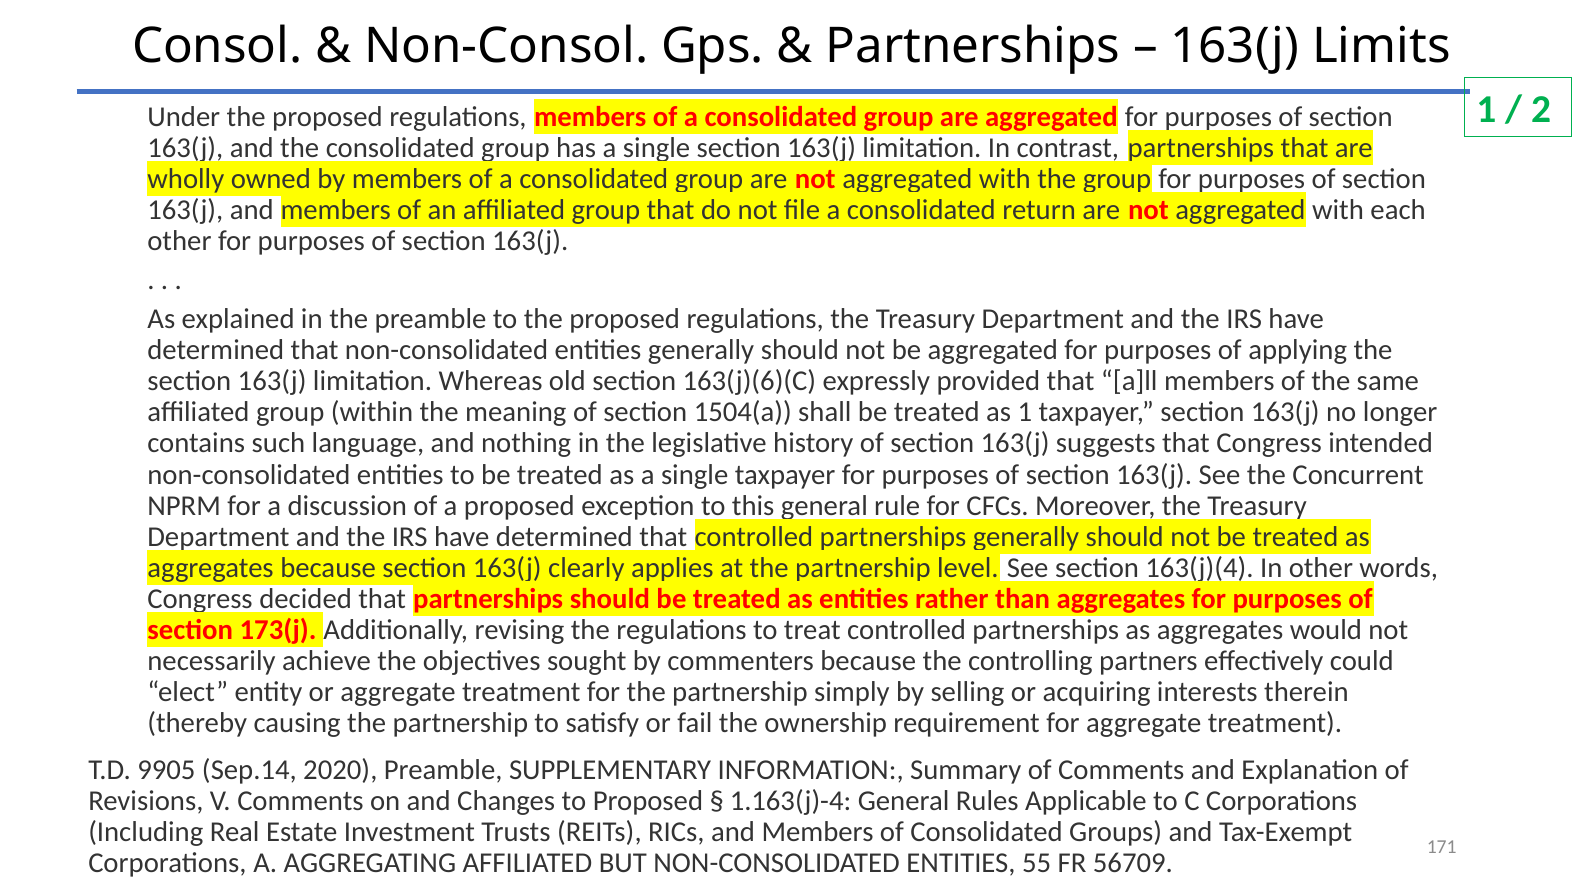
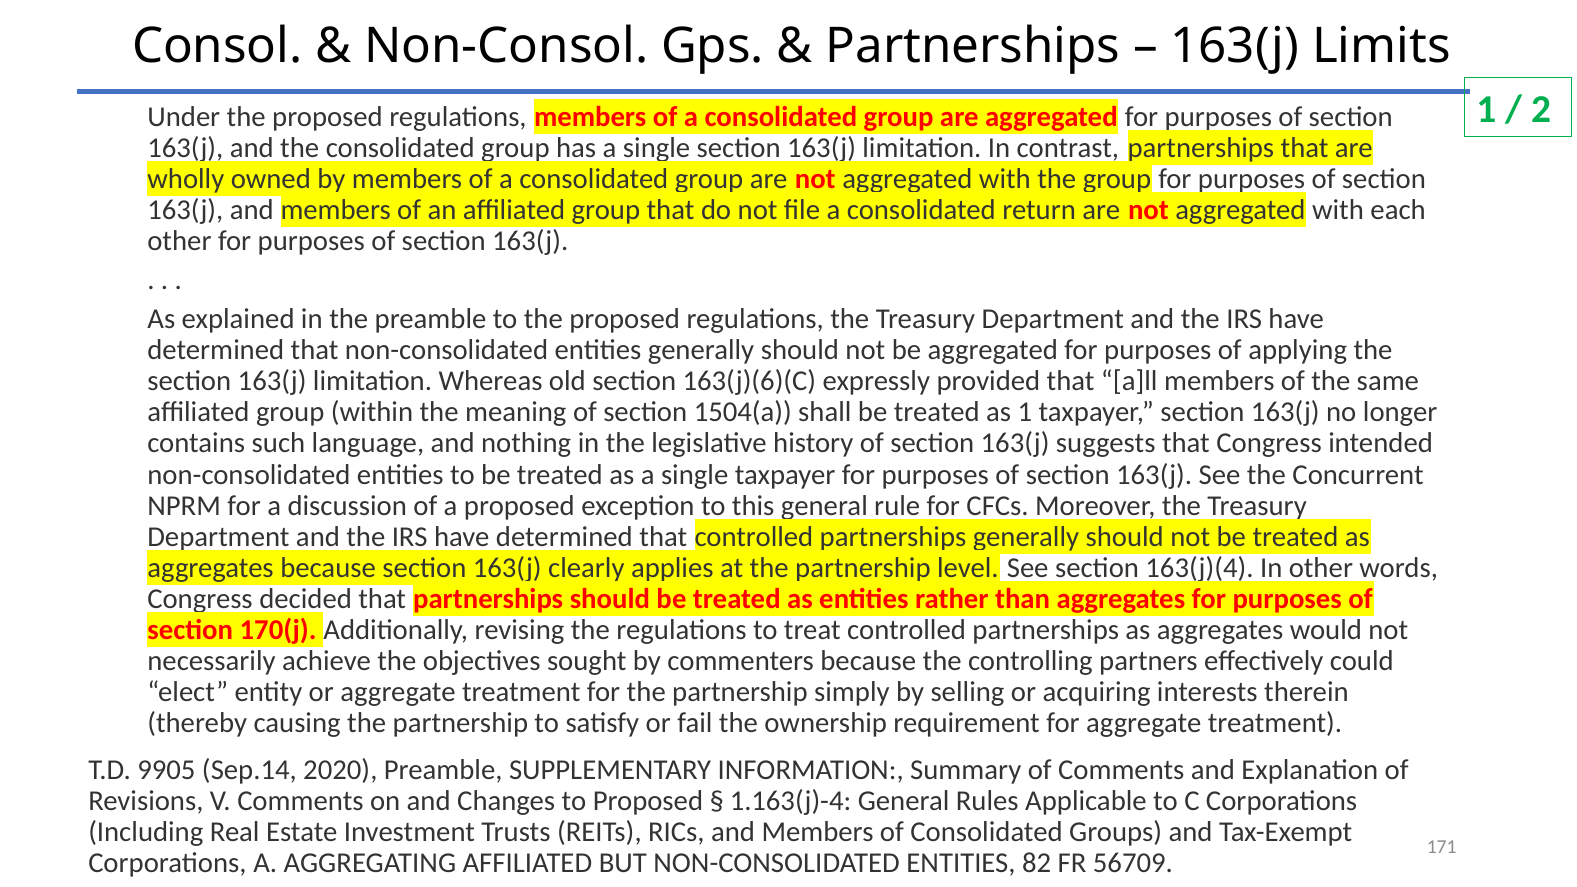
173(j: 173(j -> 170(j (278, 630)
55: 55 -> 82 (1037, 863)
